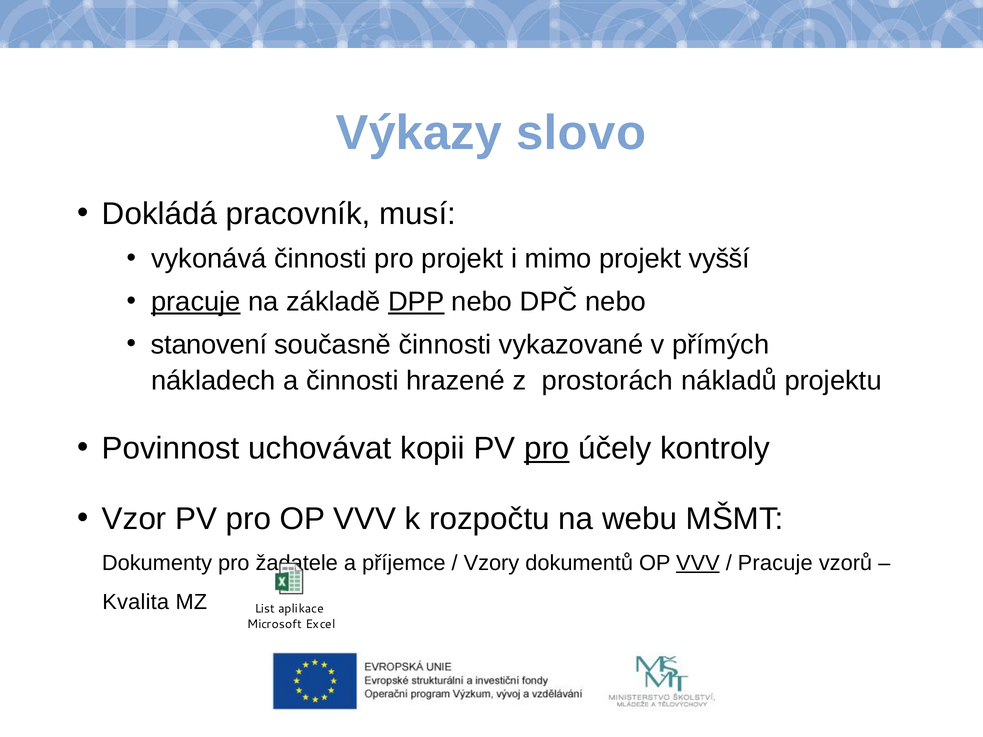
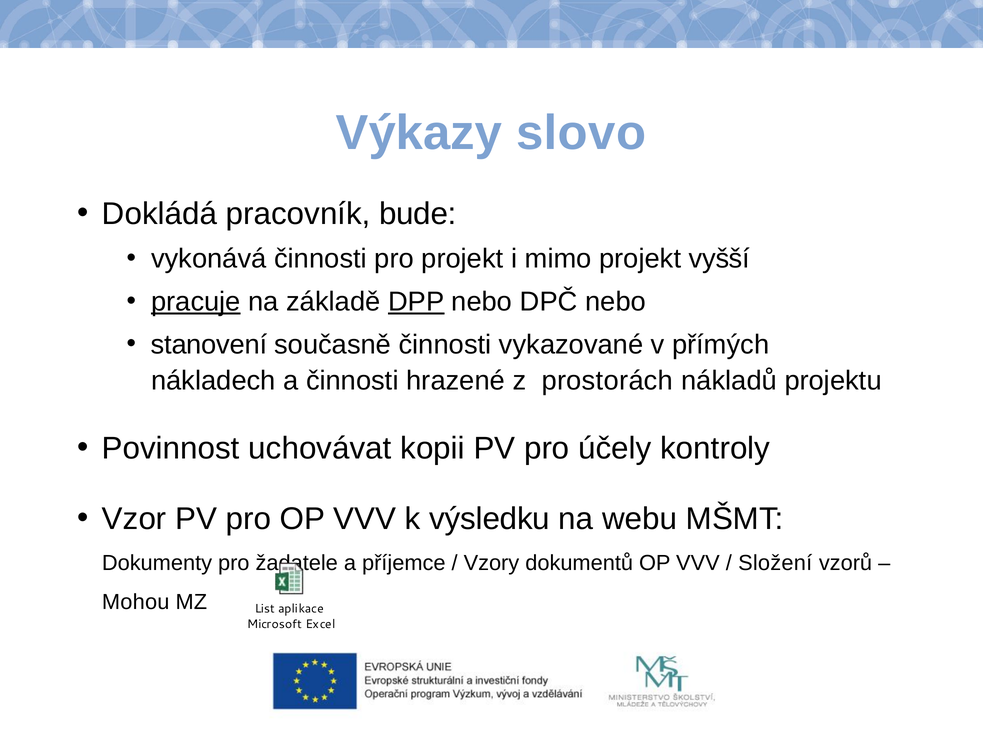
musí: musí -> bude (418, 214)
pro underline: present -> none (547, 449)
rozpočtu: rozpočtu -> výsledku (490, 519)
VVV underline: present -> none (698, 563)
Pracuje: Pracuje -> Složení (775, 563)
Kvalita: Kvalita -> Mohou (136, 602)
